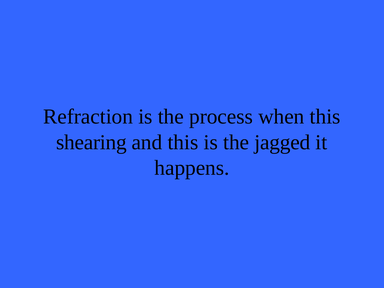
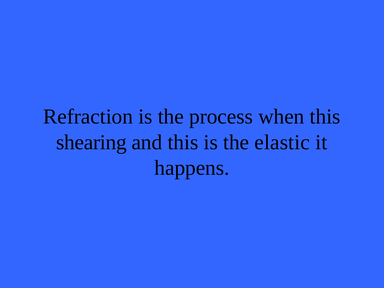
jagged: jagged -> elastic (282, 142)
